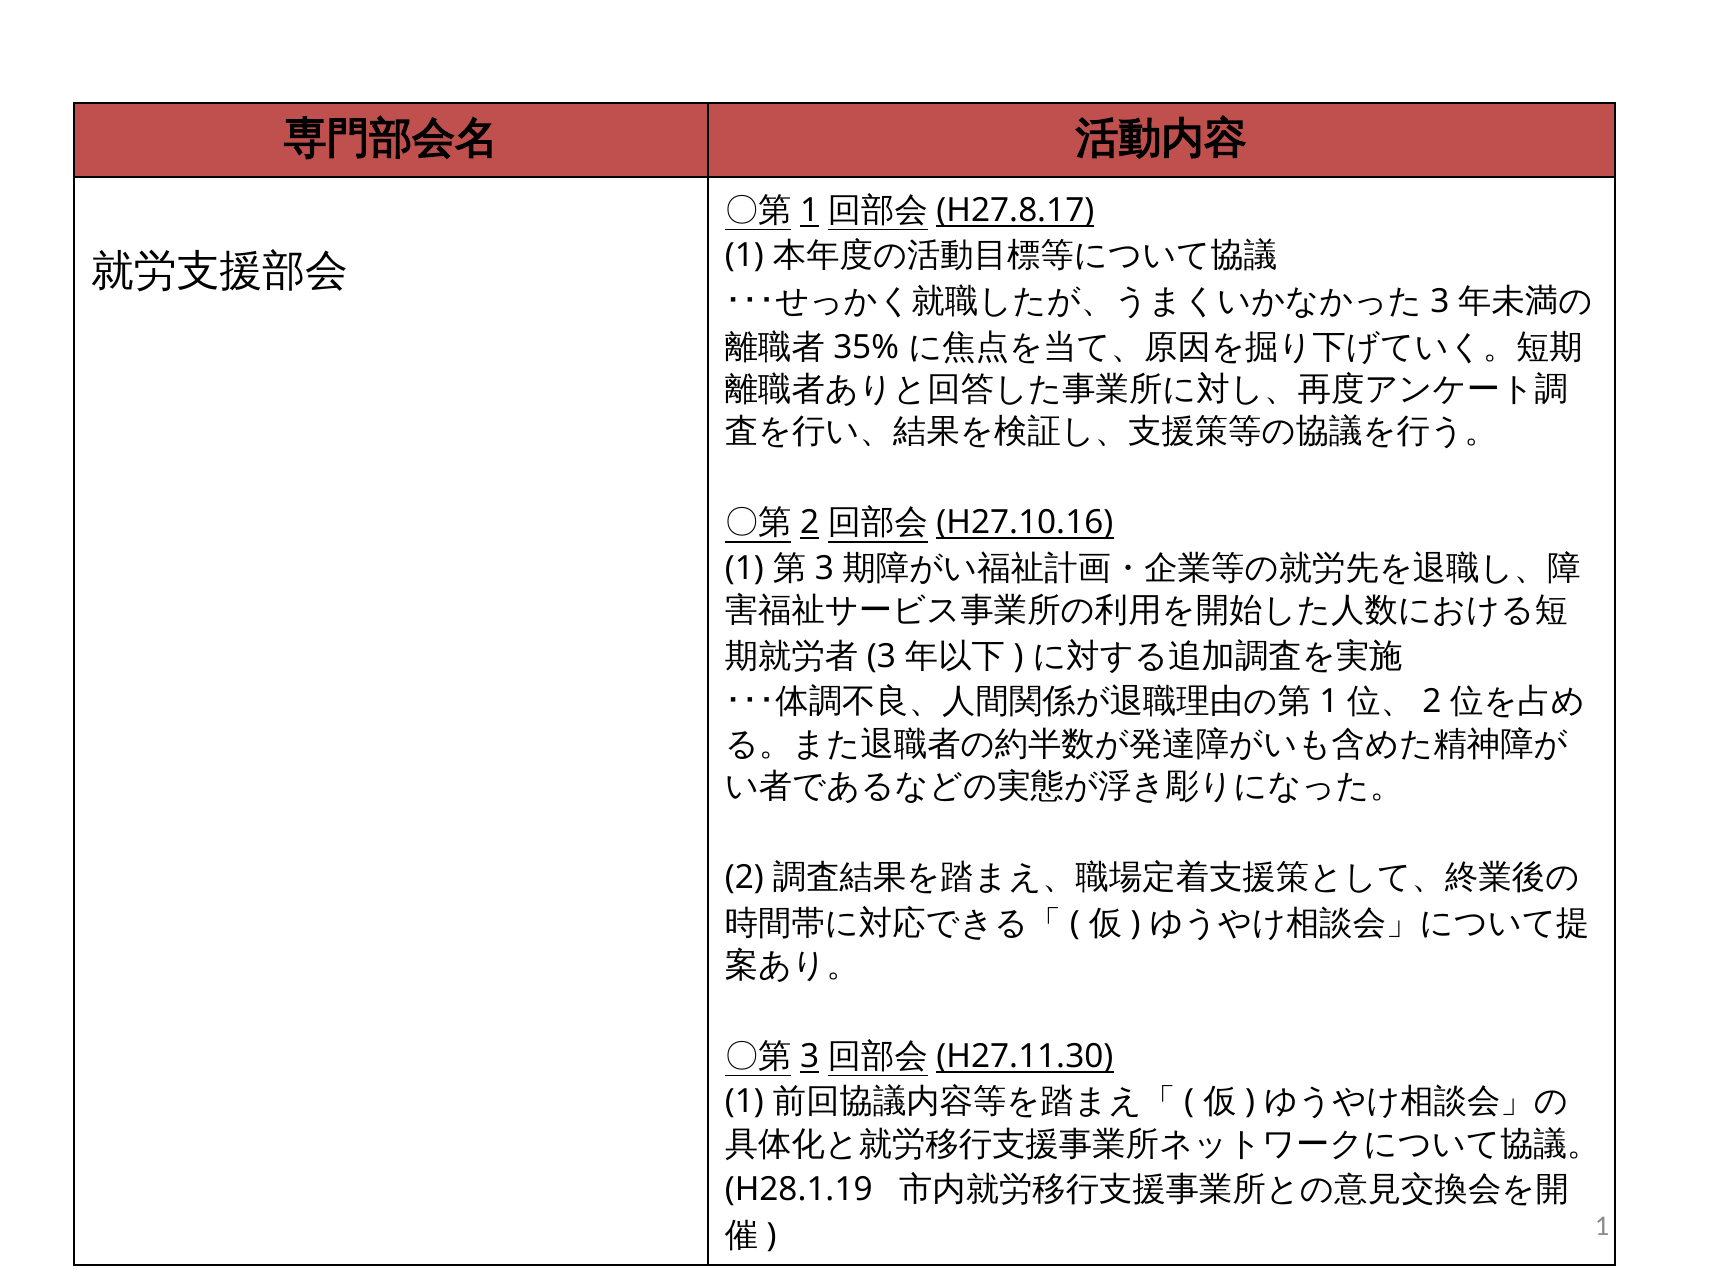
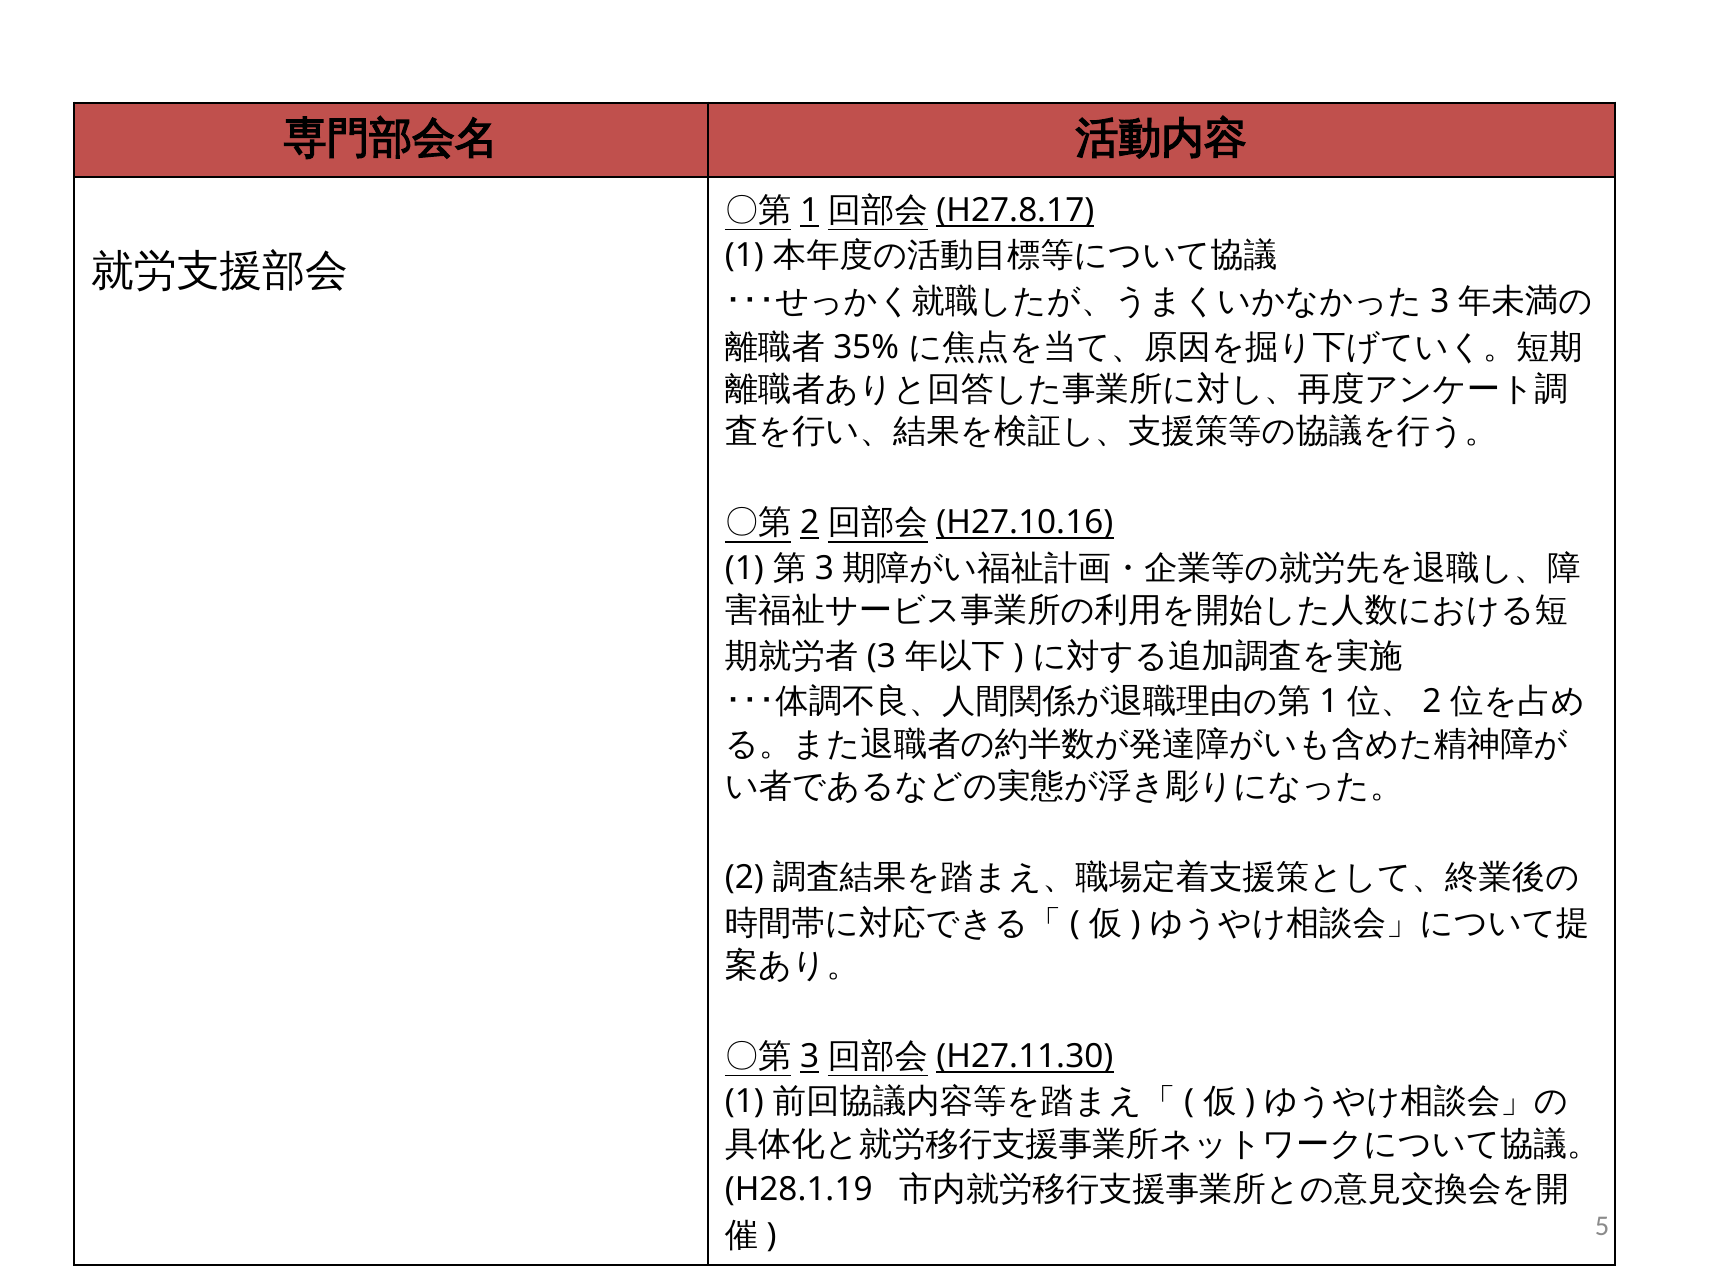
1: 1 -> 5 (1602, 1226)
